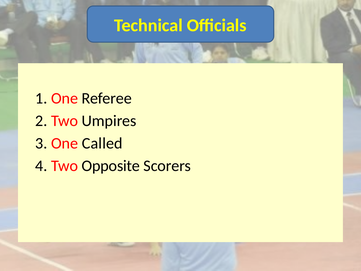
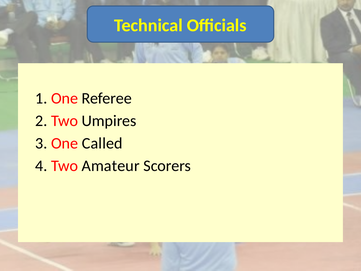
Opposite: Opposite -> Amateur (111, 166)
